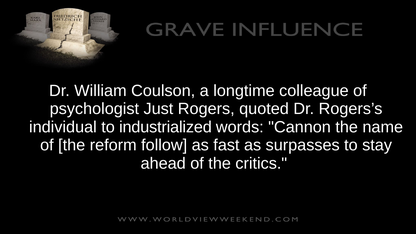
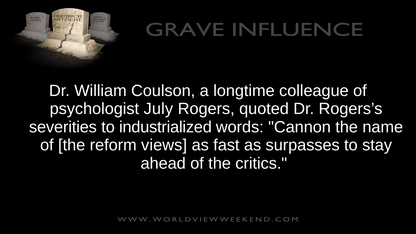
Just: Just -> July (158, 109)
individual: individual -> severities (63, 127)
follow: follow -> views (164, 145)
